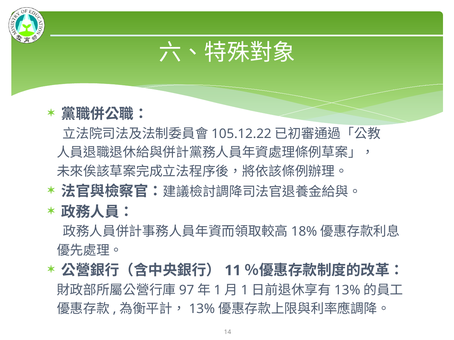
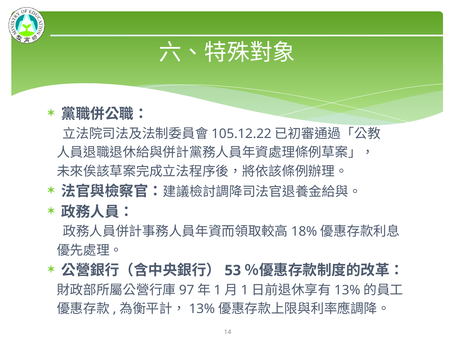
11: 11 -> 53 (233, 271)
